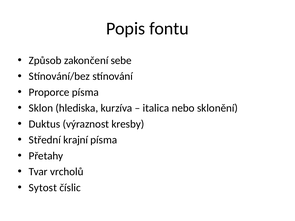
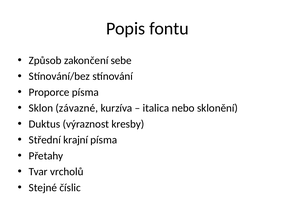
hlediska: hlediska -> závazné (77, 108)
Sytost: Sytost -> Stejné (43, 188)
